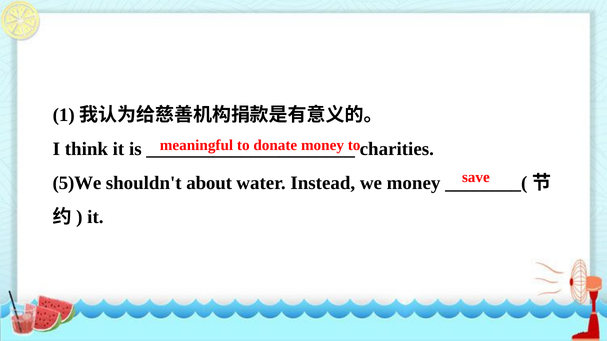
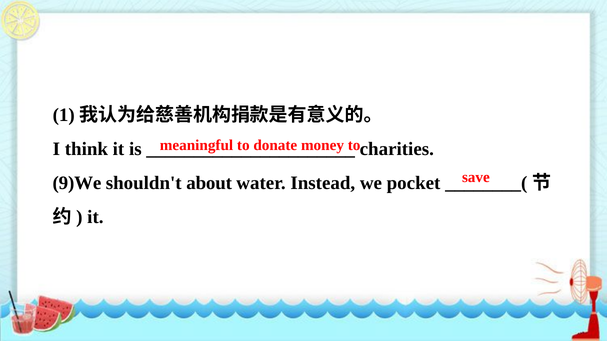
5)We: 5)We -> 9)We (77, 183)
we money: money -> pocket (414, 183)
